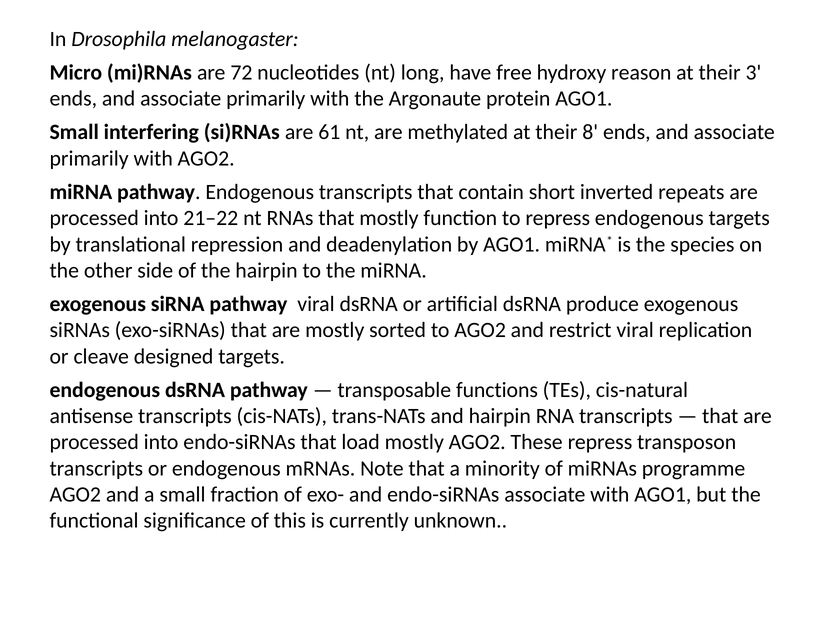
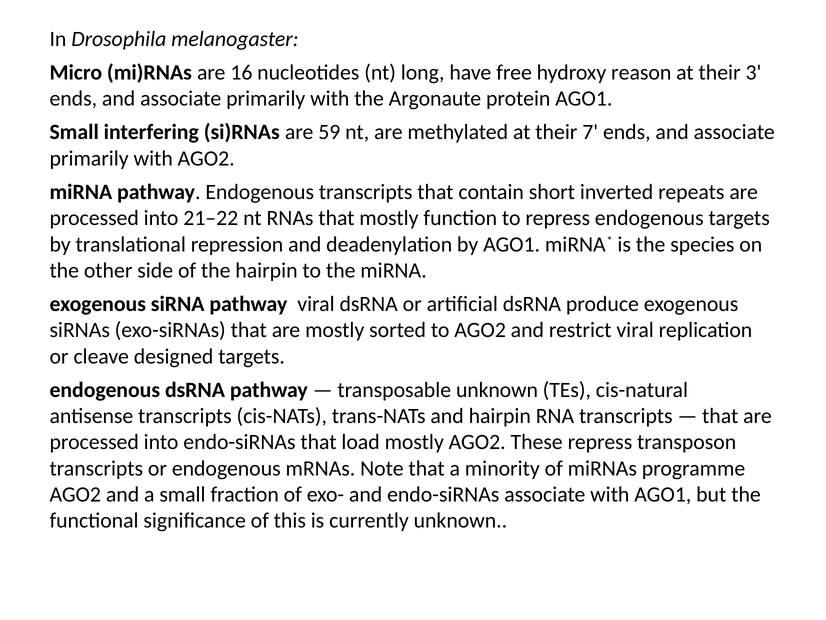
72: 72 -> 16 (241, 73)
61: 61 -> 59 (329, 132)
8: 8 -> 7 (590, 132)
transposable functions: functions -> unknown (497, 390)
